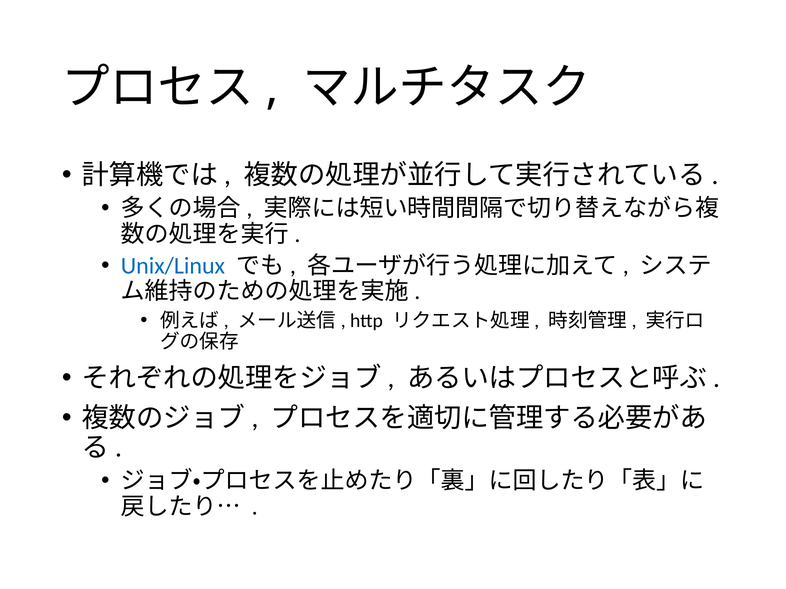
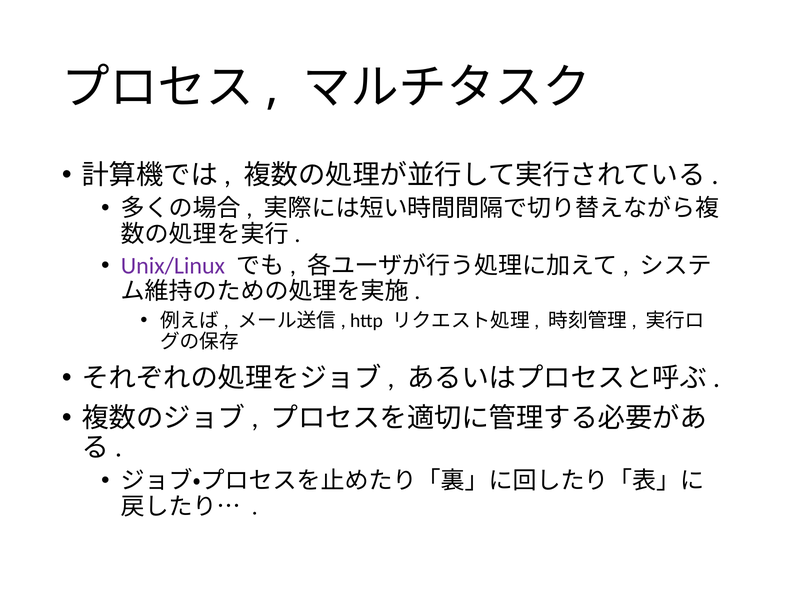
Unix/Linux colour: blue -> purple (173, 266)
